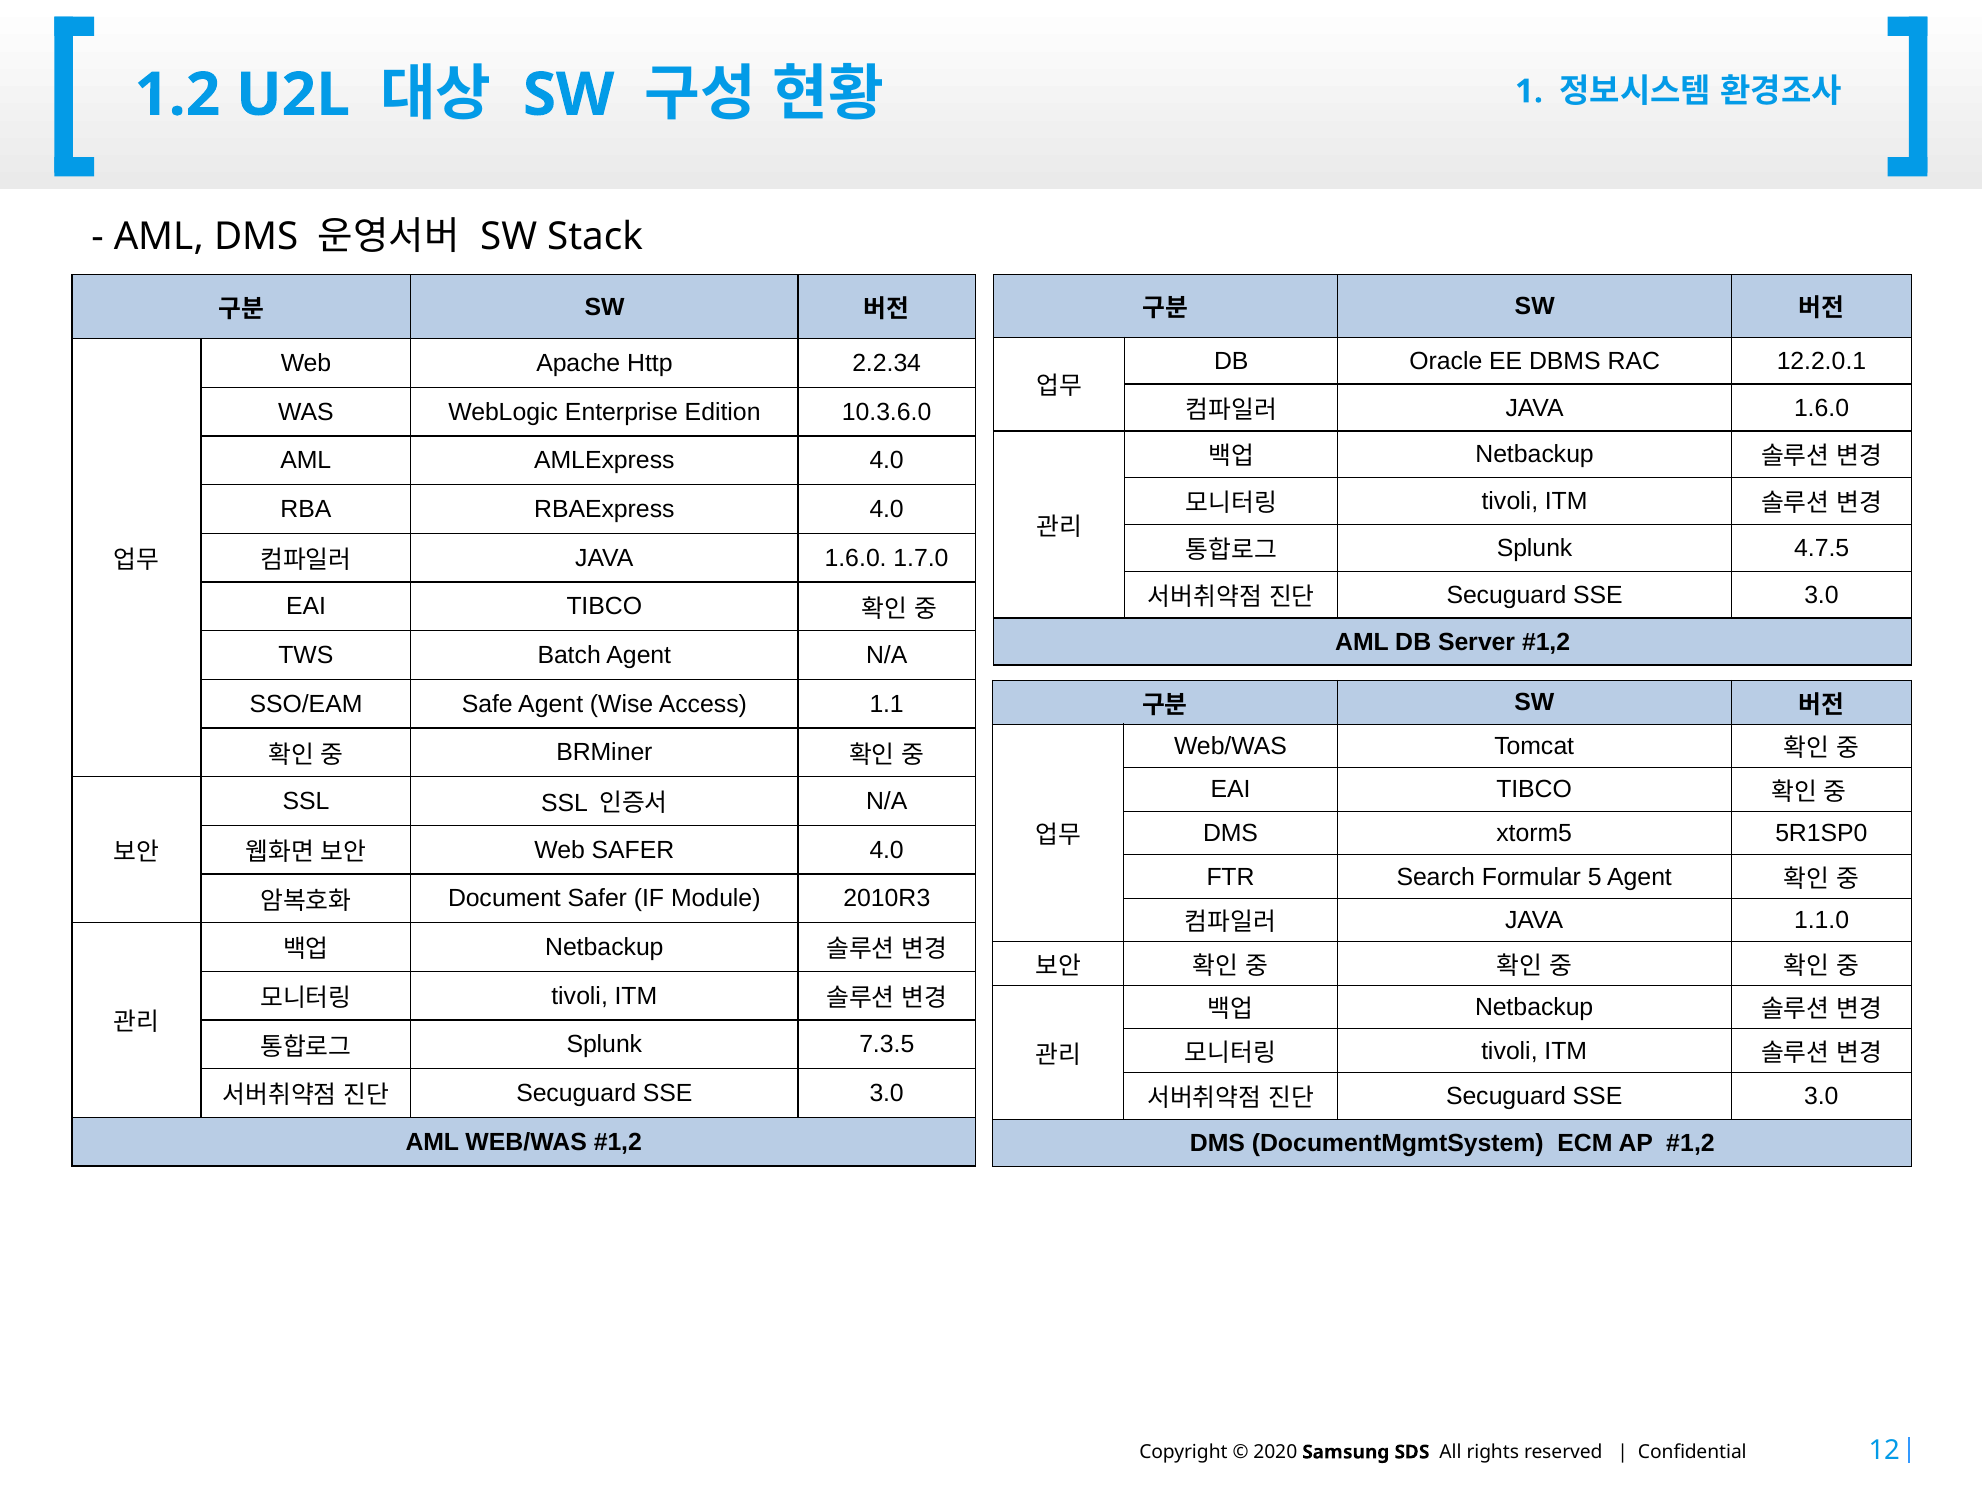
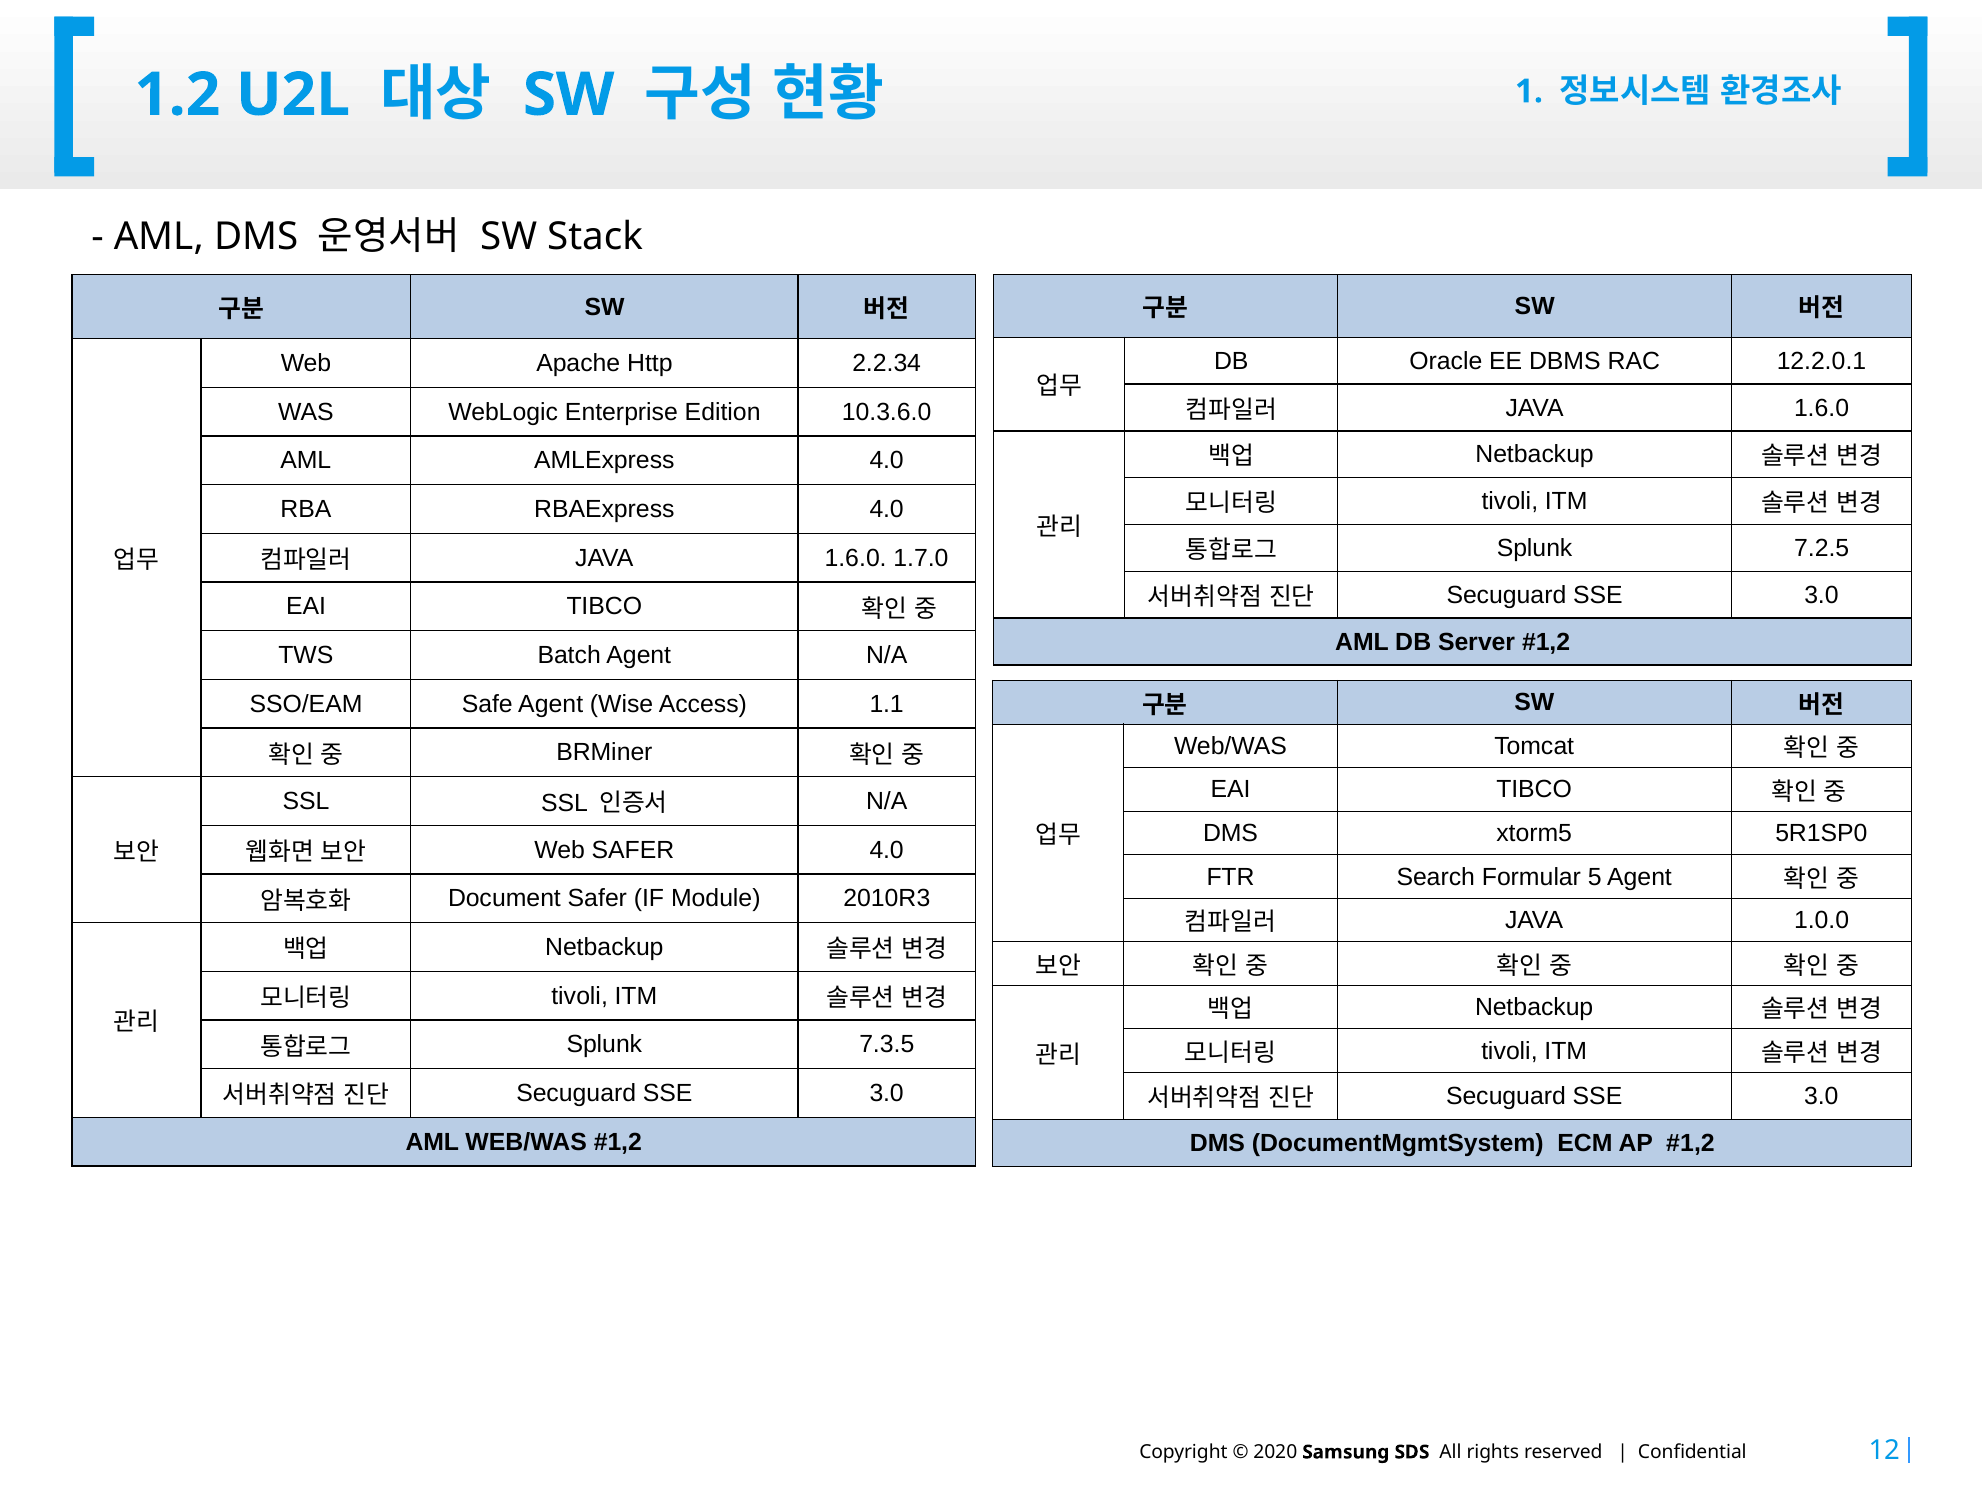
4.7.5: 4.7.5 -> 7.2.5 (1822, 548)
1.1.0: 1.1.0 -> 1.0.0 (1822, 921)
